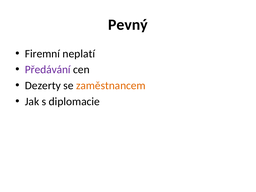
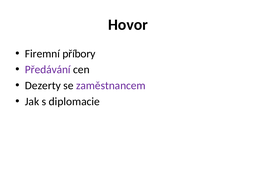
Pevný: Pevný -> Hovor (128, 25)
neplatí: neplatí -> příbory (79, 54)
zaměstnancem colour: orange -> purple (111, 86)
